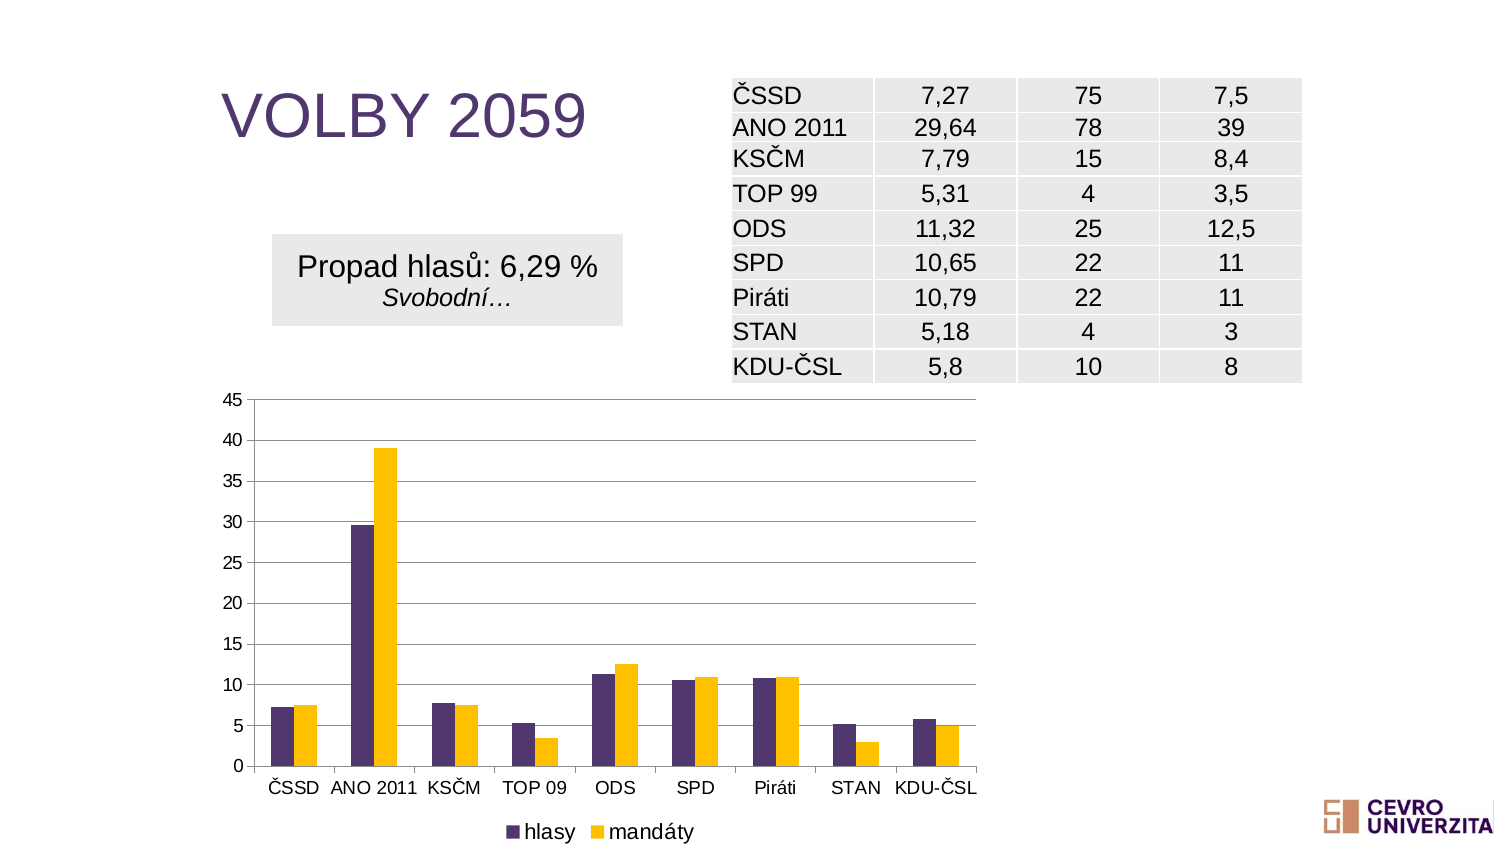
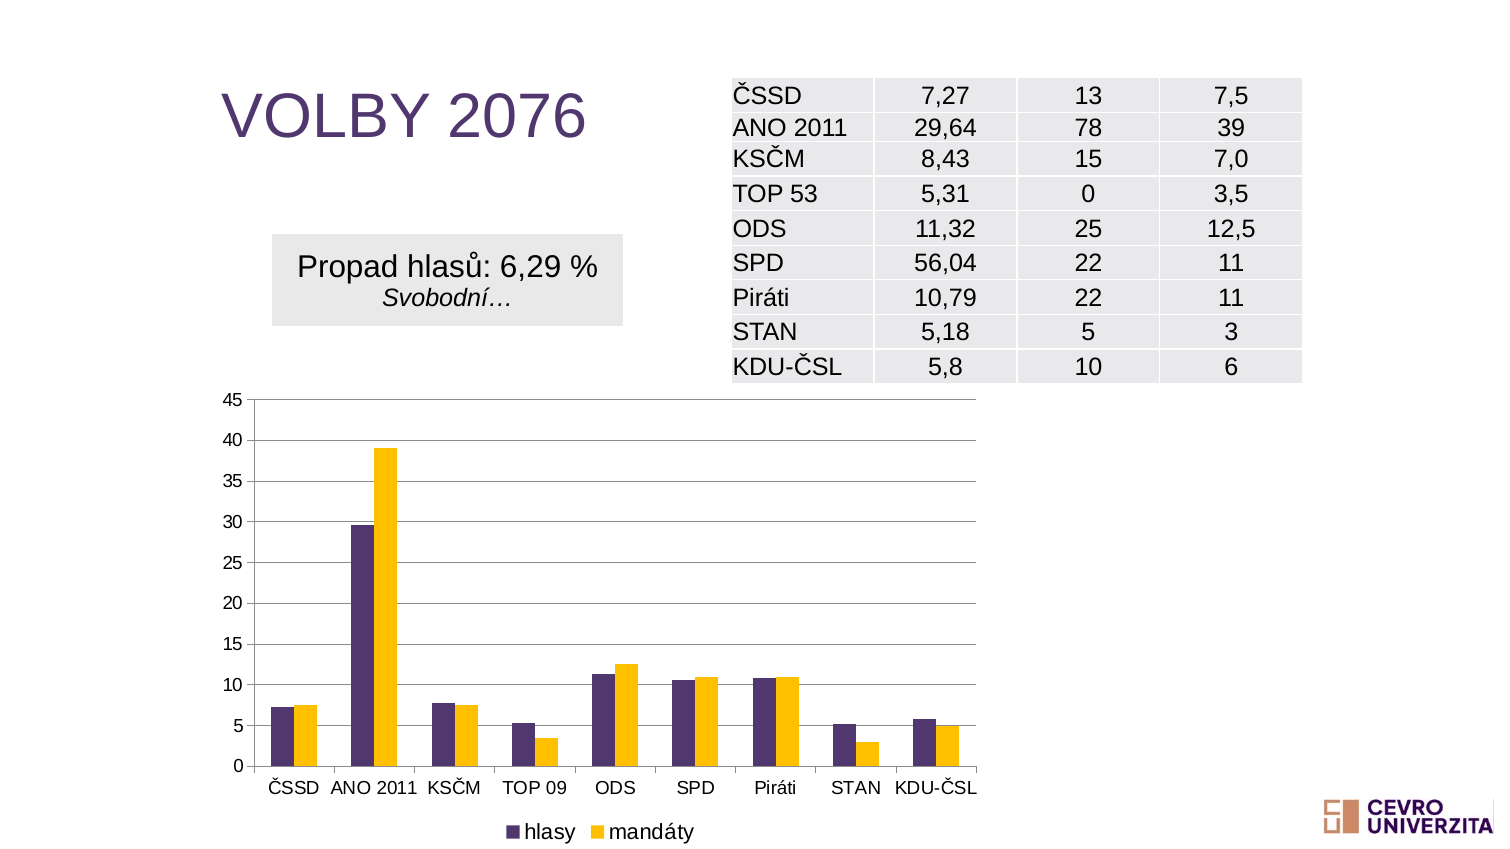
75: 75 -> 13 (1088, 96)
2059: 2059 -> 2076 (517, 117)
7,79: 7,79 -> 8,43 (946, 160)
8,4: 8,4 -> 7,0 (1231, 160)
99: 99 -> 53 (804, 194)
5,31 4: 4 -> 0 (1088, 194)
10,65: 10,65 -> 56,04 (946, 264)
5,18 4: 4 -> 5 (1088, 333)
8: 8 -> 6 (1231, 367)
